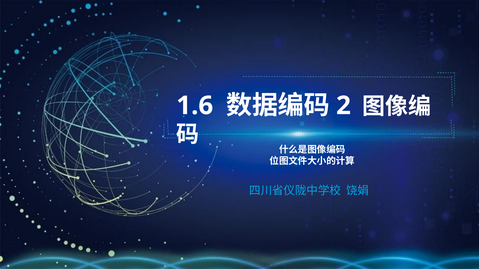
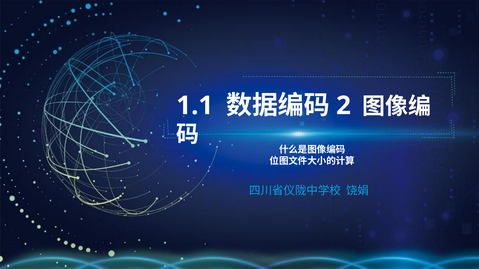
1.6: 1.6 -> 1.1 (195, 106)
